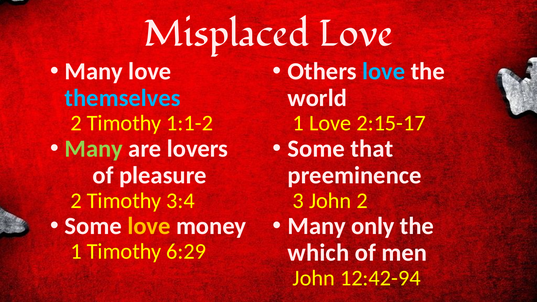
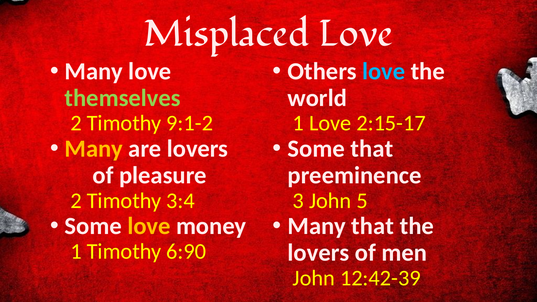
themselves colour: light blue -> light green (123, 98)
1:1-2: 1:1-2 -> 9:1-2 (190, 123)
Many colour: light green -> yellow (94, 149)
John 2: 2 -> 5 (362, 201)
Many only: only -> that (373, 226)
6:29: 6:29 -> 6:90 (186, 251)
which: which -> lovers (319, 253)
12:42-94: 12:42-94 -> 12:42-39 (380, 278)
